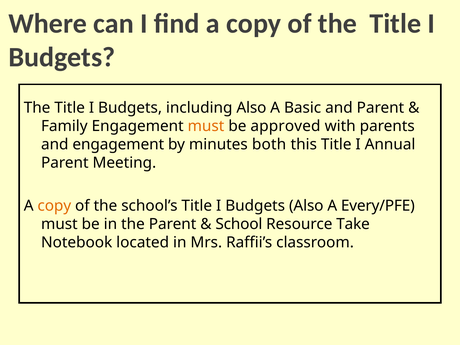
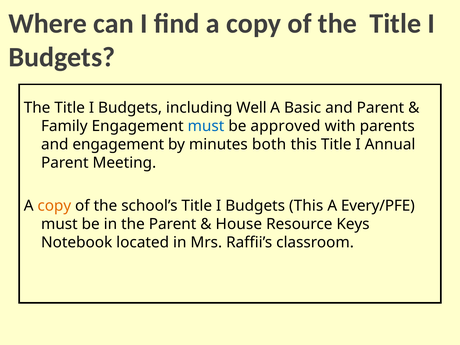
including Also: Also -> Well (251, 108)
must colour: orange -> blue (206, 126)
Budgets Also: Also -> This (306, 206)
School: School -> House (239, 224)
Take: Take -> Keys (353, 224)
